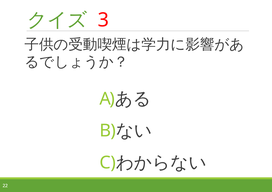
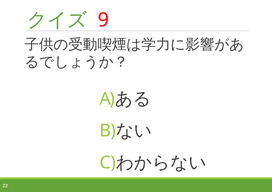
3: 3 -> 9 (103, 20)
